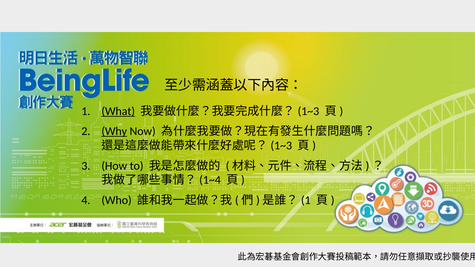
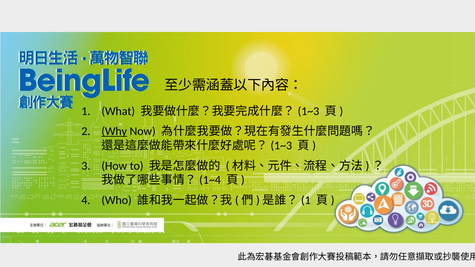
What underline: present -> none (118, 111)
